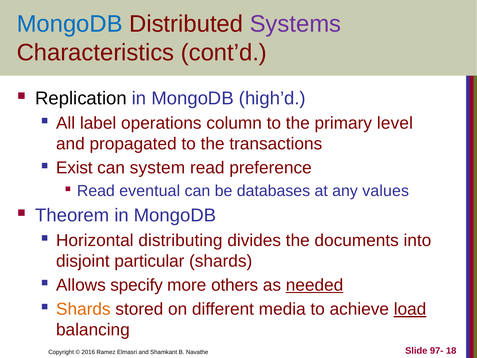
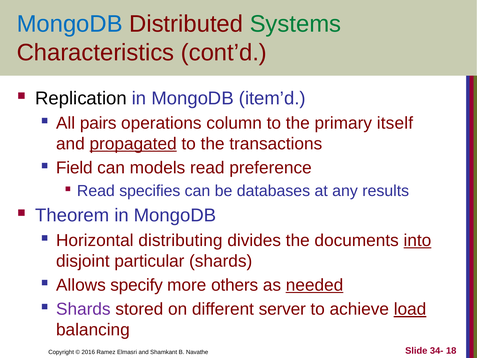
Systems colour: purple -> green (295, 24)
high’d: high’d -> item’d (272, 98)
label: label -> pairs (98, 123)
level: level -> itself (395, 123)
propagated underline: none -> present (133, 144)
Exist: Exist -> Field (74, 168)
system: system -> models (158, 168)
eventual: eventual -> specifies (150, 191)
values: values -> results (386, 191)
into underline: none -> present (417, 240)
Shards colour: orange -> purple (83, 309)
media: media -> server (282, 309)
97-: 97- -> 34- (437, 350)
